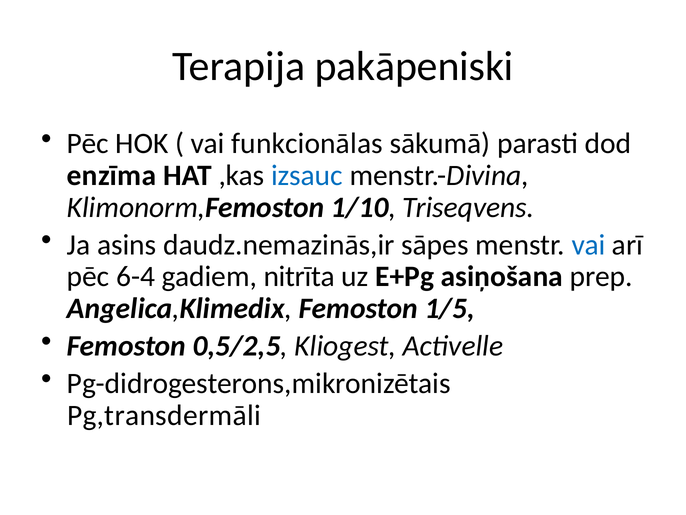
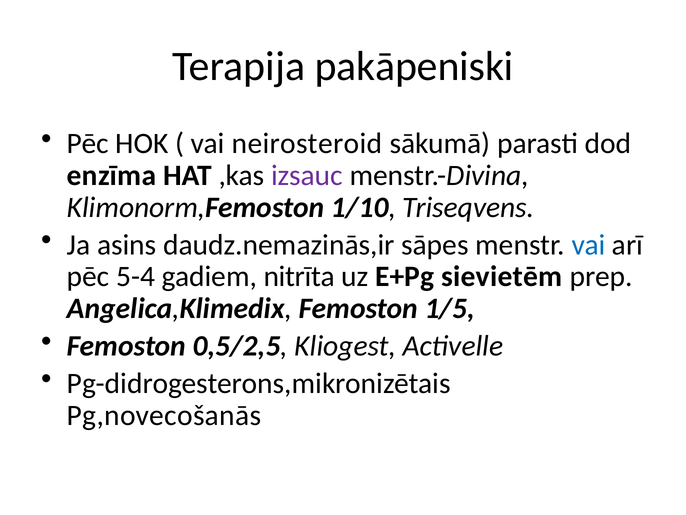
funkcionālas: funkcionālas -> neirosteroid (307, 143)
izsauc colour: blue -> purple (307, 175)
6-4: 6-4 -> 5-4 (136, 276)
asiņošana: asiņošana -> sievietēm (502, 276)
Pg,transdermāli: Pg,transdermāli -> Pg,novecošanās (164, 415)
